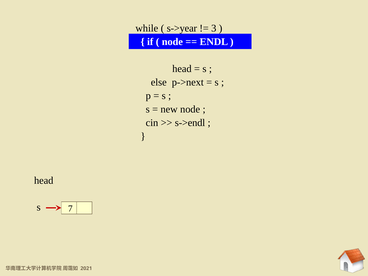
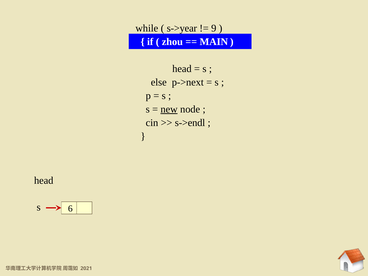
3: 3 -> 9 (214, 28)
node: node -> zhou (172, 42)
ENDL: ENDL -> MAIN (214, 42)
new underline: none -> present (169, 109)
7: 7 -> 6 (70, 209)
